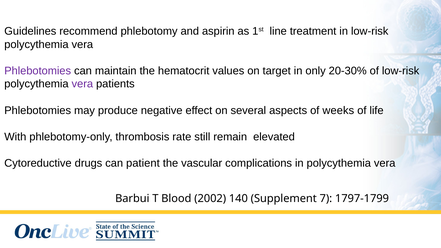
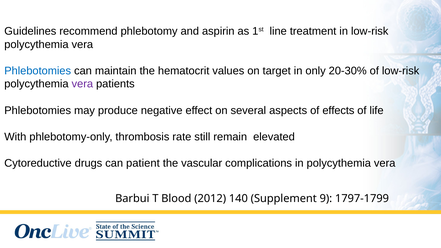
Phlebotomies colour: purple -> blue (38, 71)
weeks: weeks -> effects (338, 111)
2002: 2002 -> 2012 (210, 199)
7: 7 -> 9 (326, 199)
